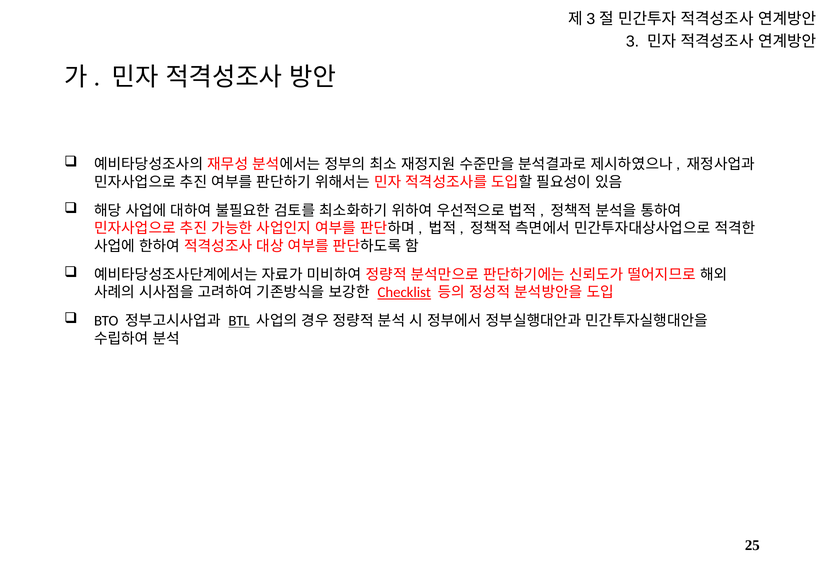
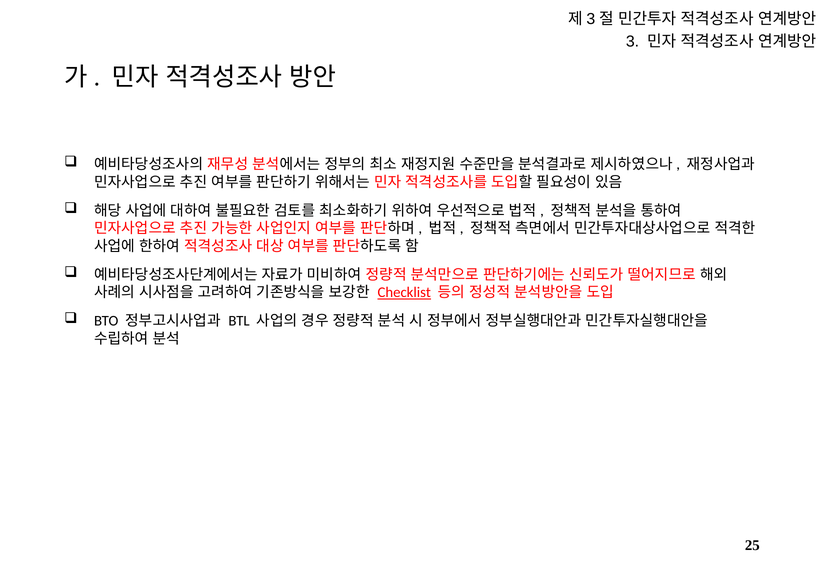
BTL underline: present -> none (239, 321)
